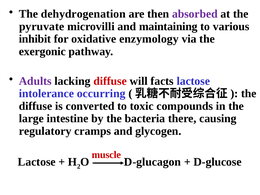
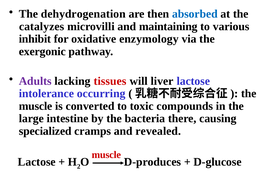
absorbed colour: purple -> blue (195, 14)
pyruvate: pyruvate -> catalyzes (42, 26)
lacking diffuse: diffuse -> tissues (110, 81)
facts: facts -> liver (162, 81)
diffuse: diffuse -> muscle (36, 106)
regulatory: regulatory -> specialized (45, 131)
glycogen: glycogen -> revealed (158, 131)
D-glucagon: D-glucagon -> D-produces (153, 162)
